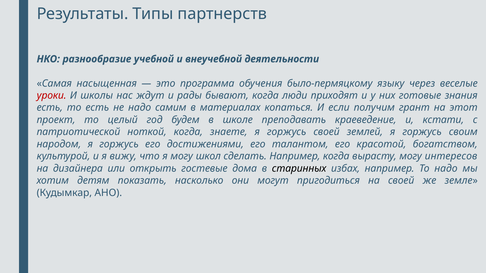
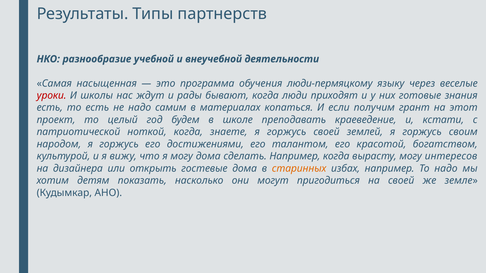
было-пермяцкому: было-пермяцкому -> люди-пермяцкому (330, 83)
могу школ: школ -> дома (208, 156)
старинных colour: black -> orange (299, 169)
